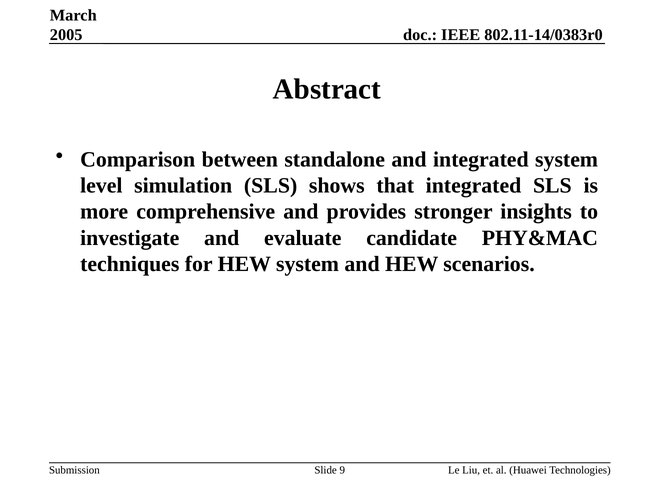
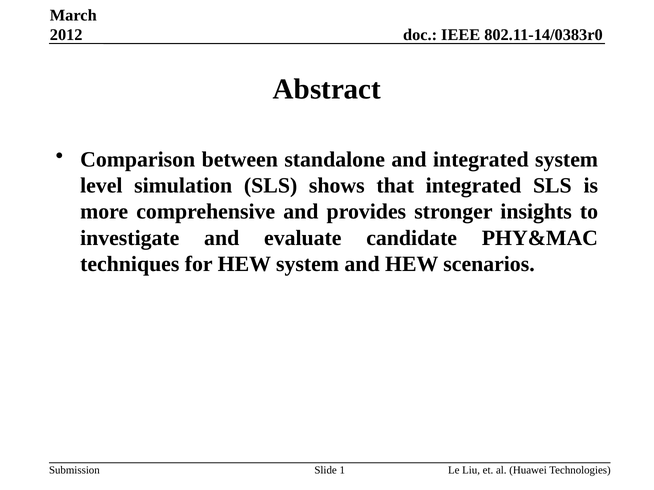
2005: 2005 -> 2012 (66, 35)
9: 9 -> 1 (342, 470)
